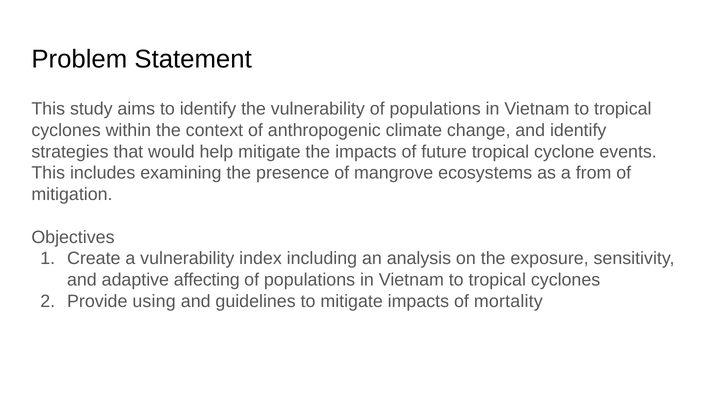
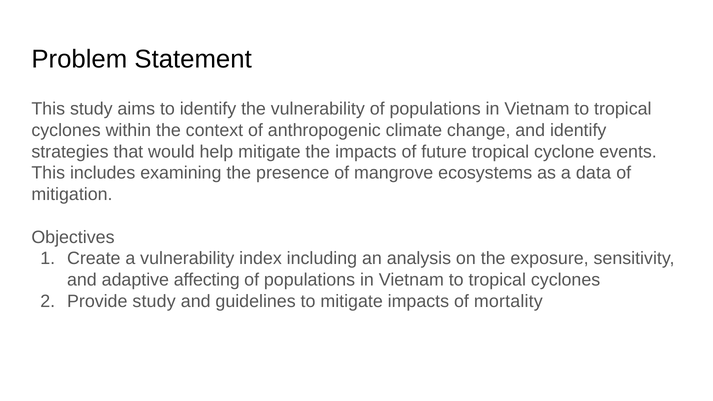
from: from -> data (593, 173)
Provide using: using -> study (154, 301)
